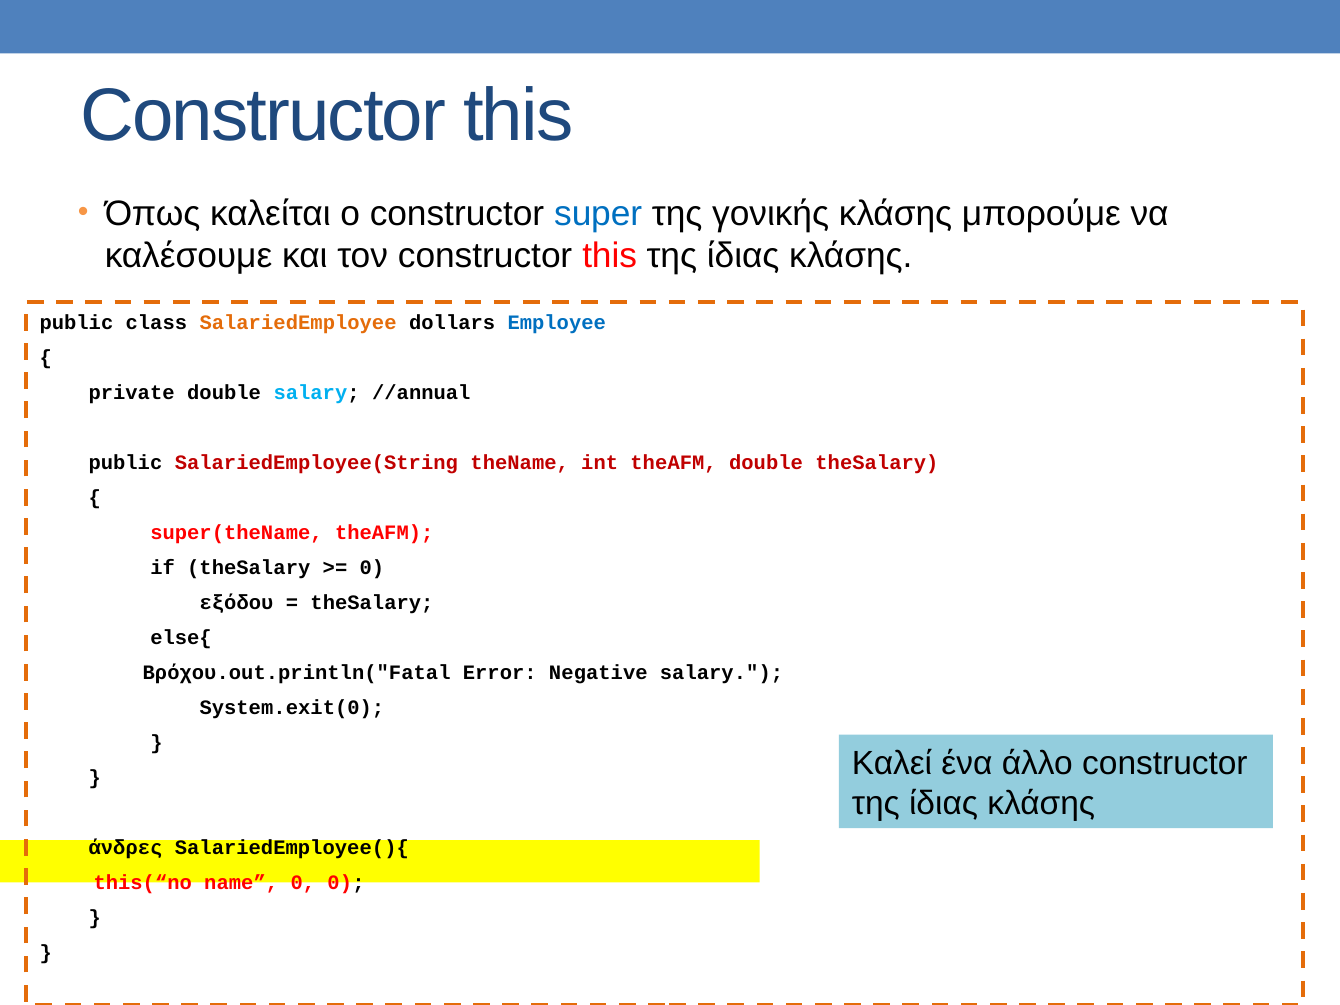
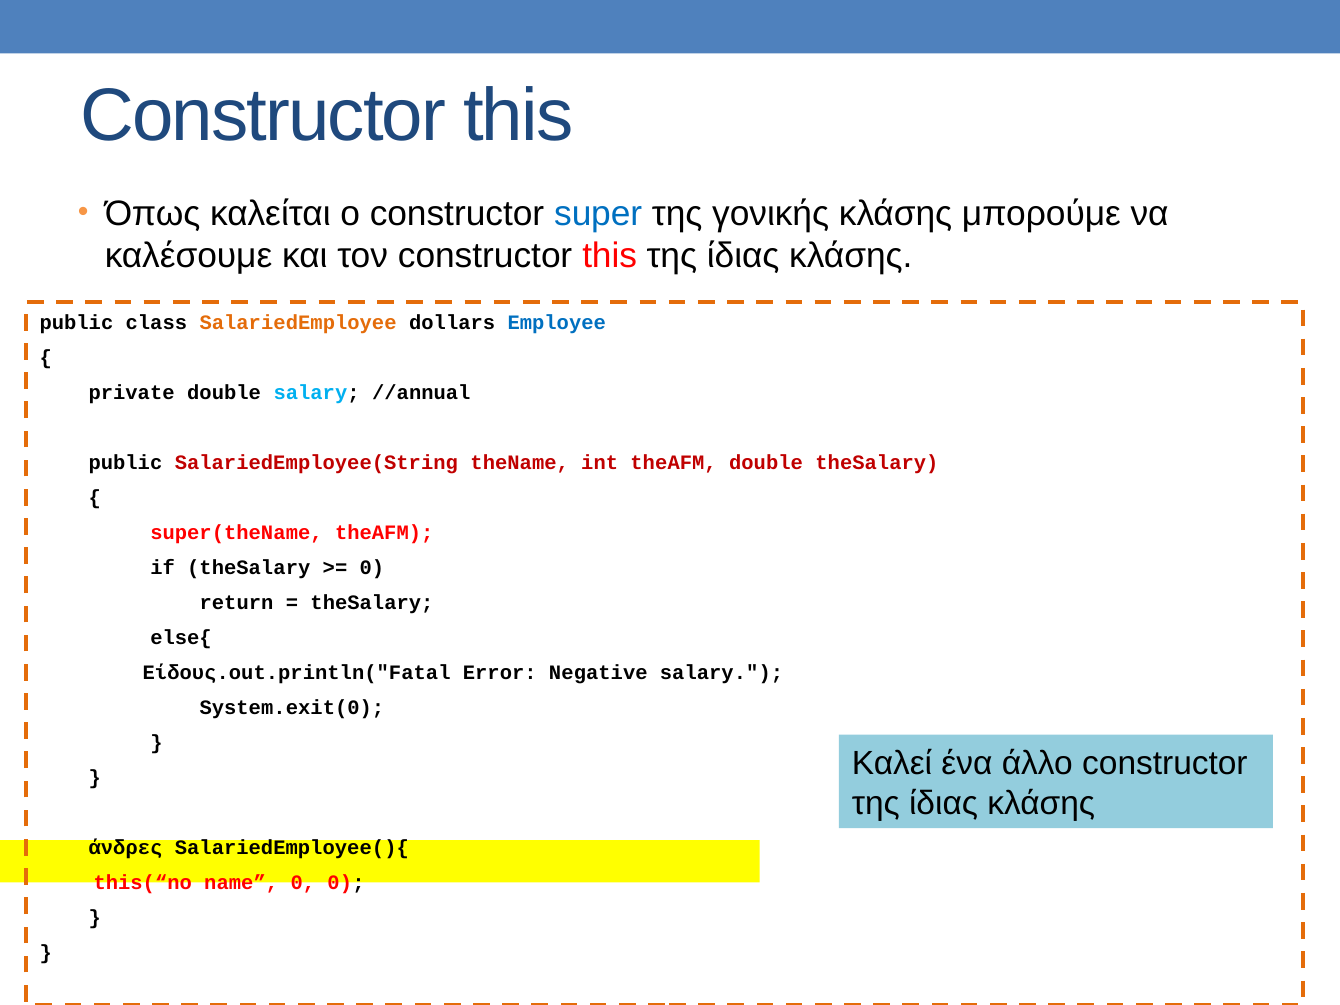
εξόδου: εξόδου -> return (237, 603)
Βρόχου.out.println("Fatal: Βρόχου.out.println("Fatal -> Είδους.out.println("Fatal (297, 673)
